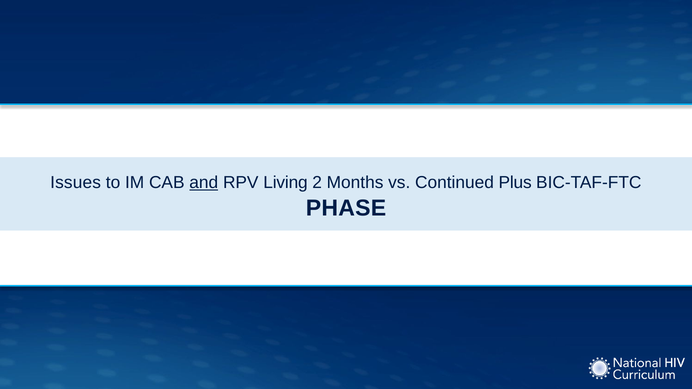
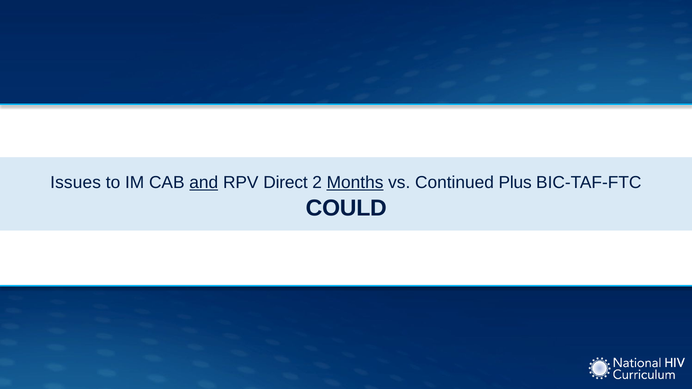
Living: Living -> Direct (286, 183)
Months underline: none -> present (355, 183)
PHASE: PHASE -> COULD (346, 208)
